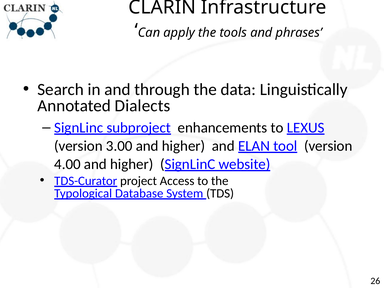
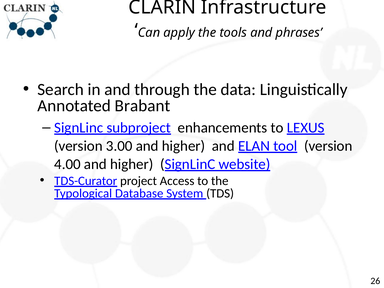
Dialects: Dialects -> Brabant (143, 106)
